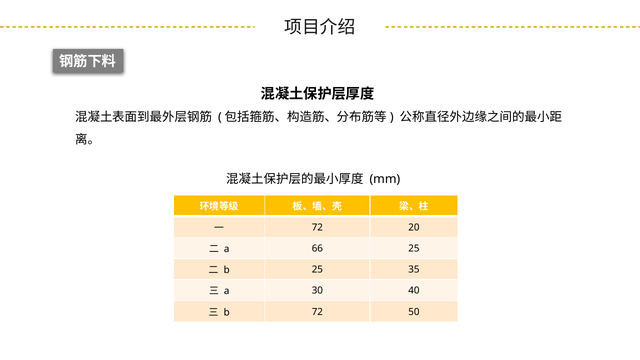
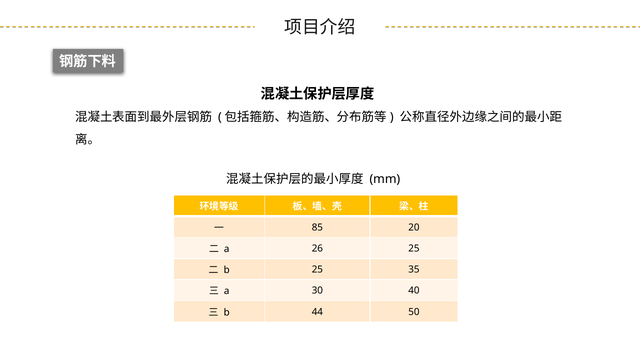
72: 72 -> 85 (317, 227)
66: 66 -> 26 (317, 248)
b 72: 72 -> 44 (317, 312)
